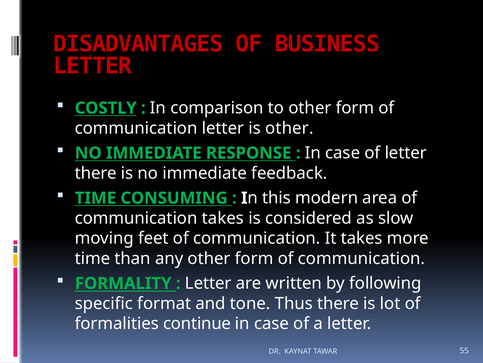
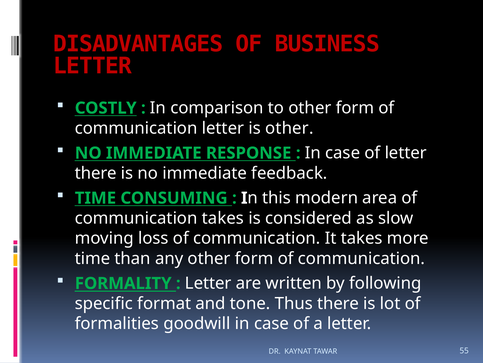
feet: feet -> loss (153, 238)
continue: continue -> goodwill (197, 323)
